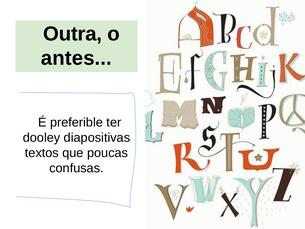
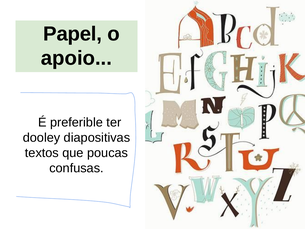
Outra: Outra -> Papel (73, 34)
antes: antes -> apoio (76, 58)
